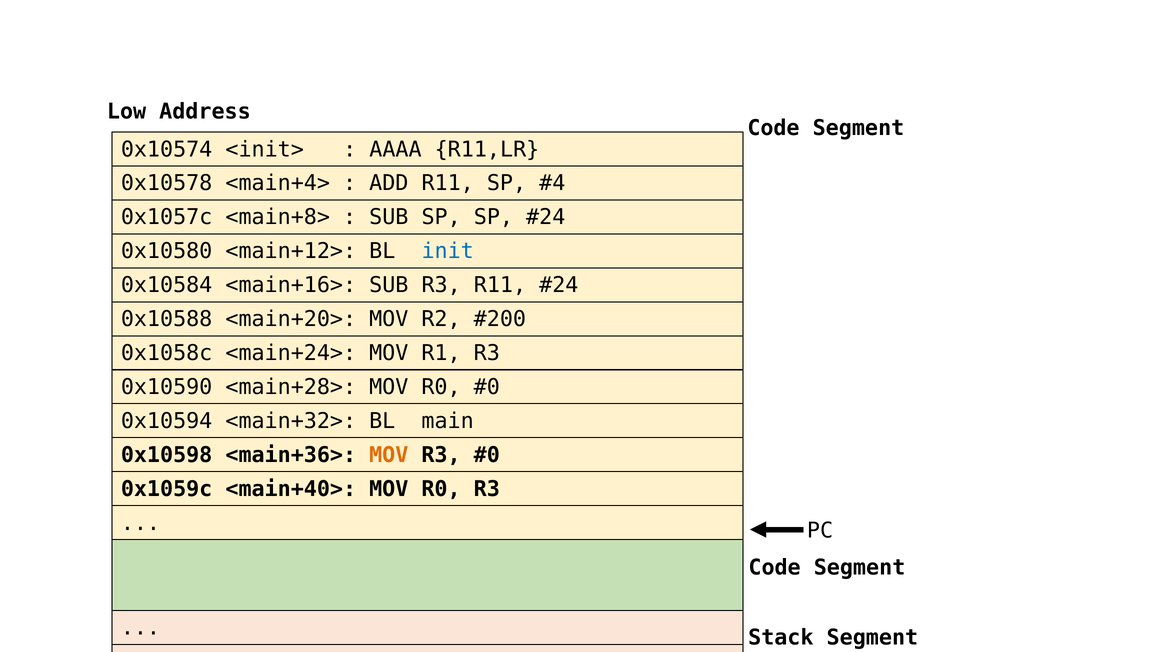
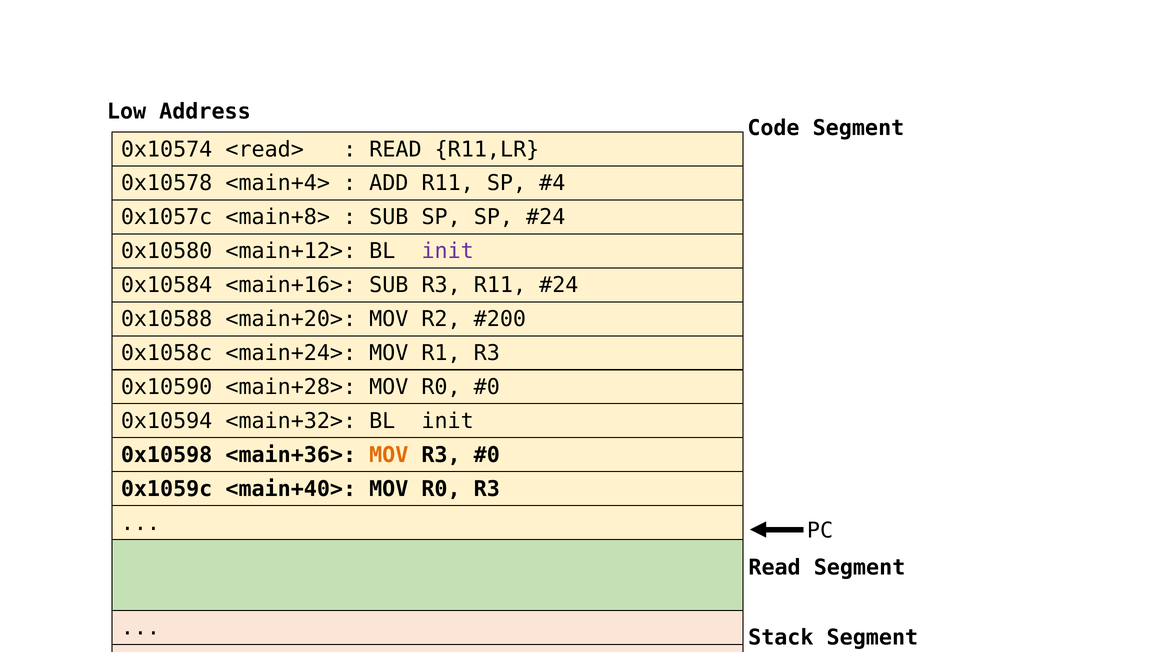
<init>: <init> -> <read> (265, 149)
AAAA: AAAA -> READ (395, 149)
init colour: blue -> purple (448, 251)
<main+32> BL main: main -> init (448, 421)
Code: Code -> Read (775, 567)
